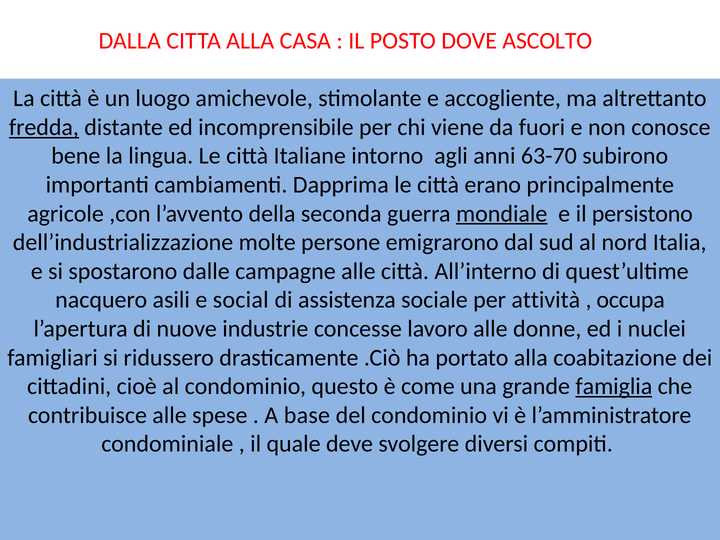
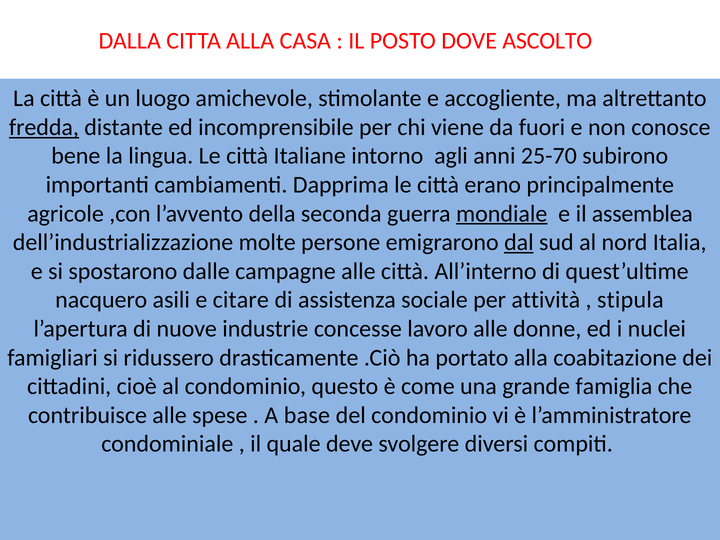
63-70: 63-70 -> 25-70 (549, 156)
persistono: persistono -> assemblea (642, 214)
dal underline: none -> present (519, 242)
social: social -> citare (241, 300)
occupa: occupa -> stipula (630, 300)
famiglia underline: present -> none (614, 386)
